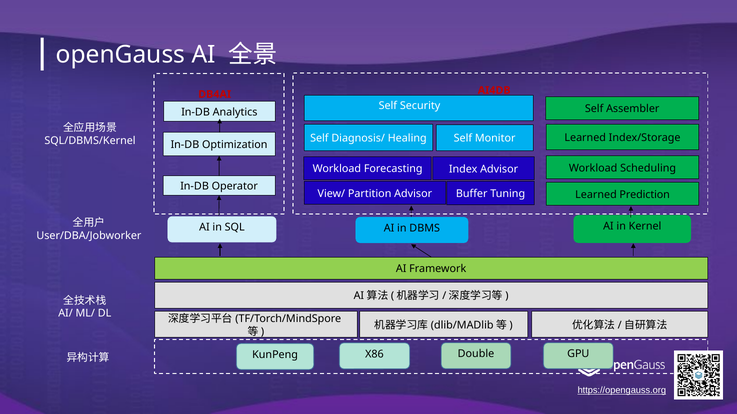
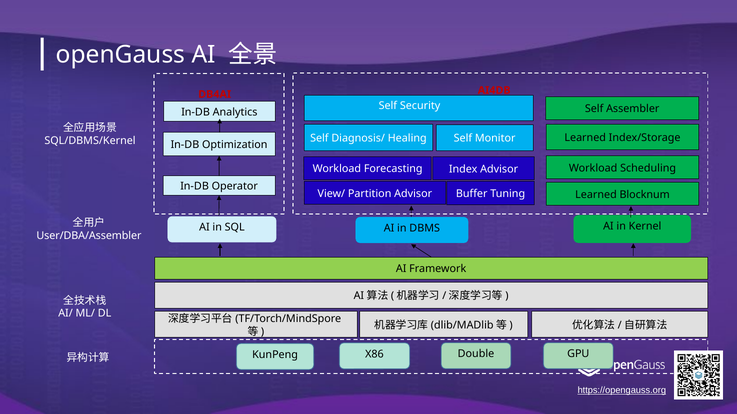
Prediction: Prediction -> Blocknum (645, 195)
User/DBA/Jobworker: User/DBA/Jobworker -> User/DBA/Assembler (89, 236)
